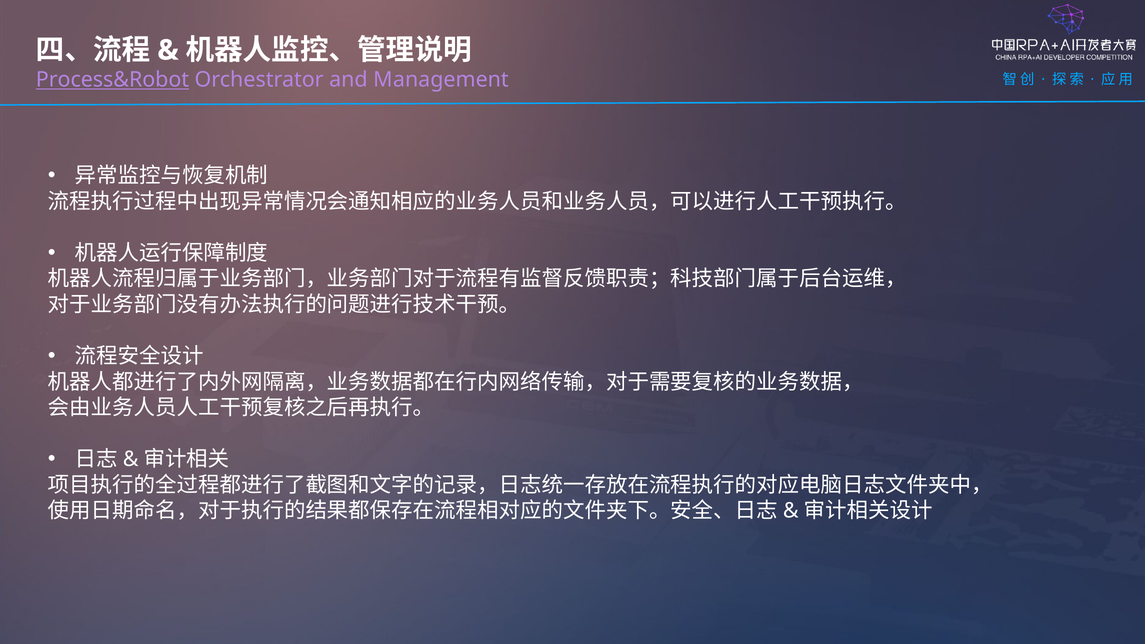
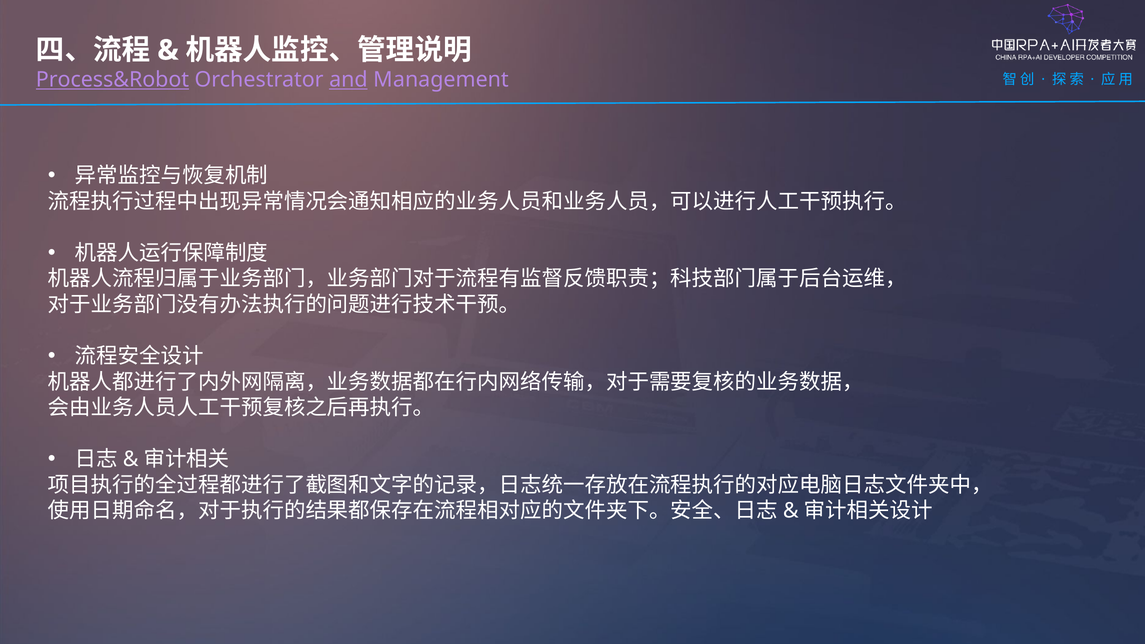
and underline: none -> present (348, 80)
